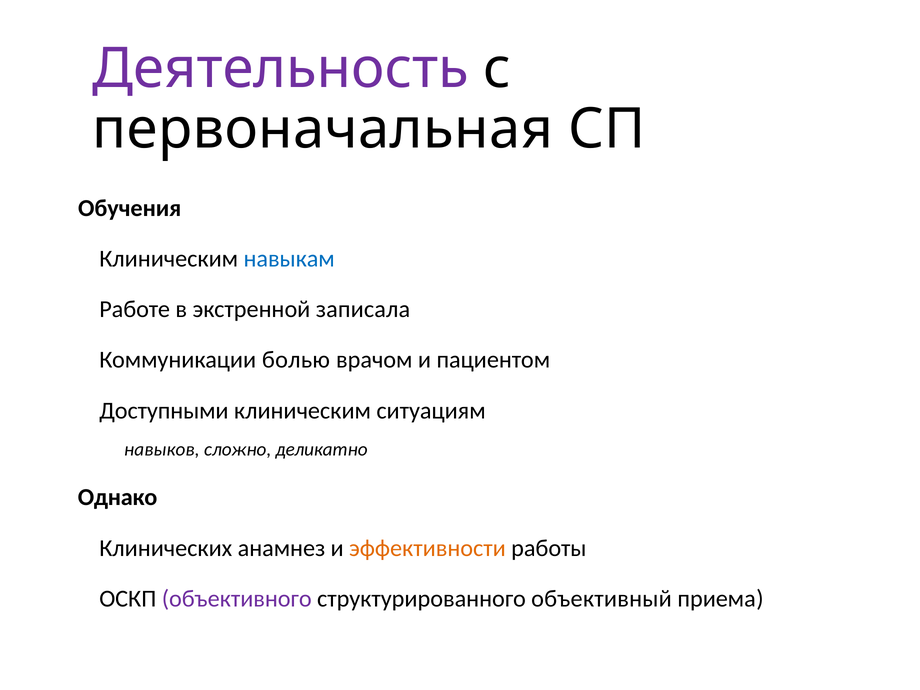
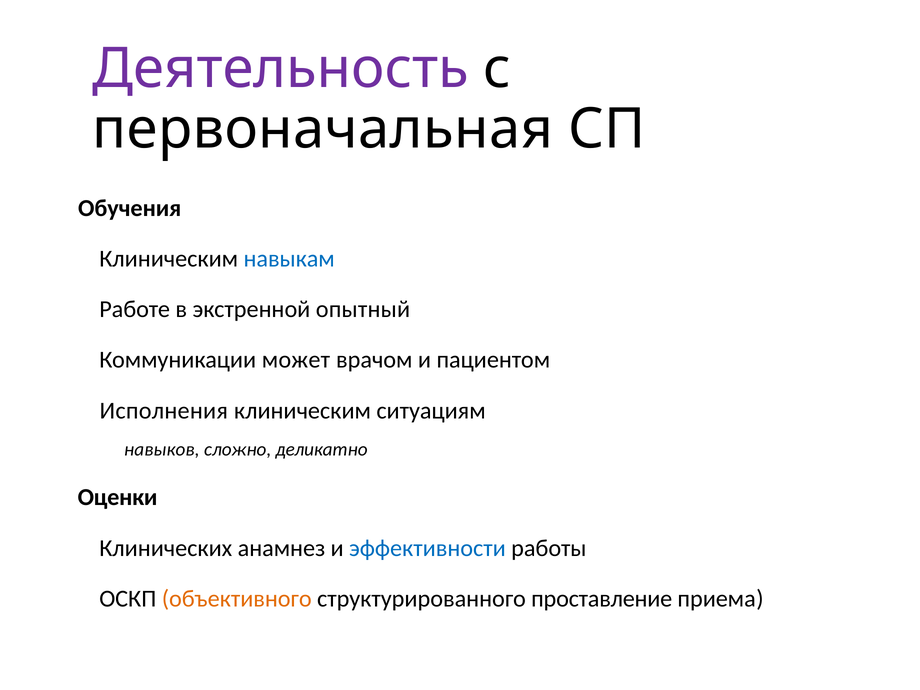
записала: записала -> опытный (363, 309)
болью: болью -> может (296, 360)
Доступными: Доступными -> Исполнения (164, 411)
Однако: Однако -> Оценки (118, 497)
эффективности colour: orange -> blue (427, 548)
объективного colour: purple -> orange (237, 599)
объективный: объективный -> проставление (602, 599)
